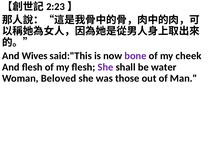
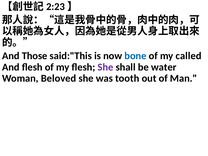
Wives: Wives -> Those (35, 56)
bone colour: purple -> blue (135, 56)
cheek: cheek -> called (189, 56)
those: those -> tooth (127, 78)
